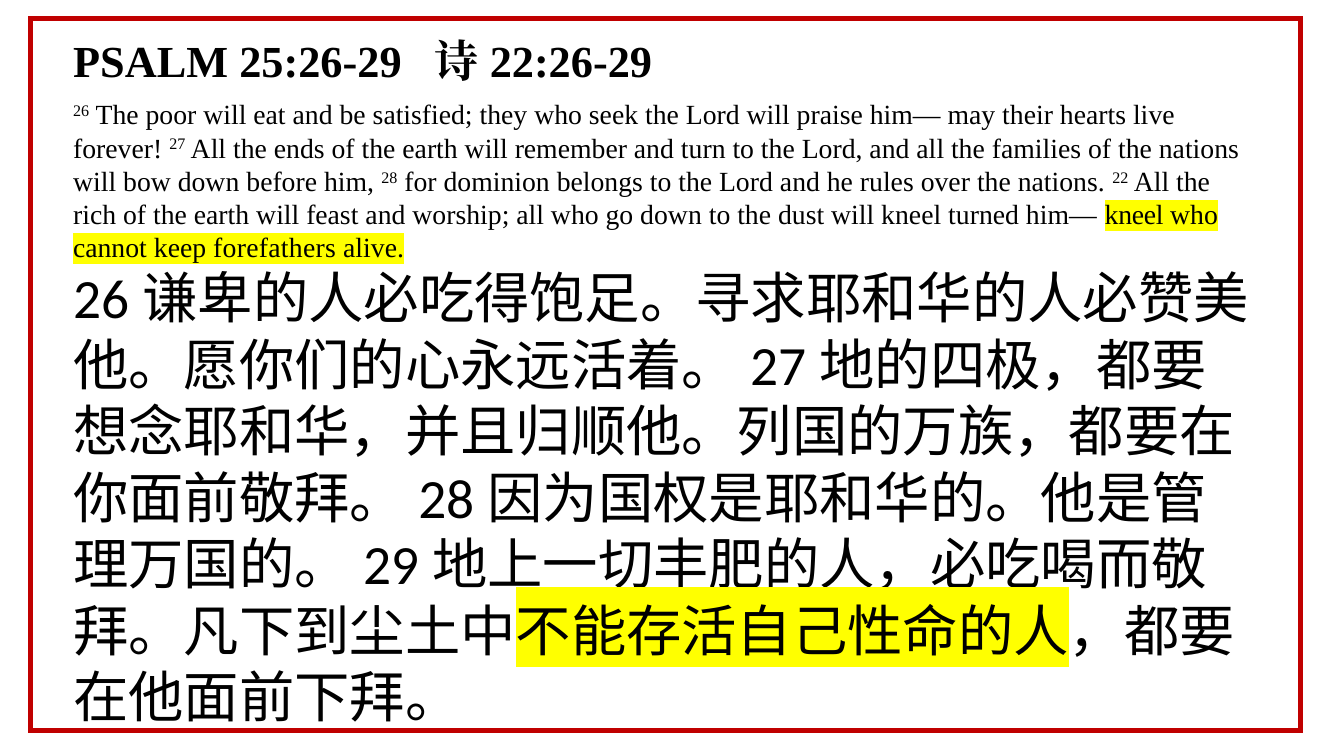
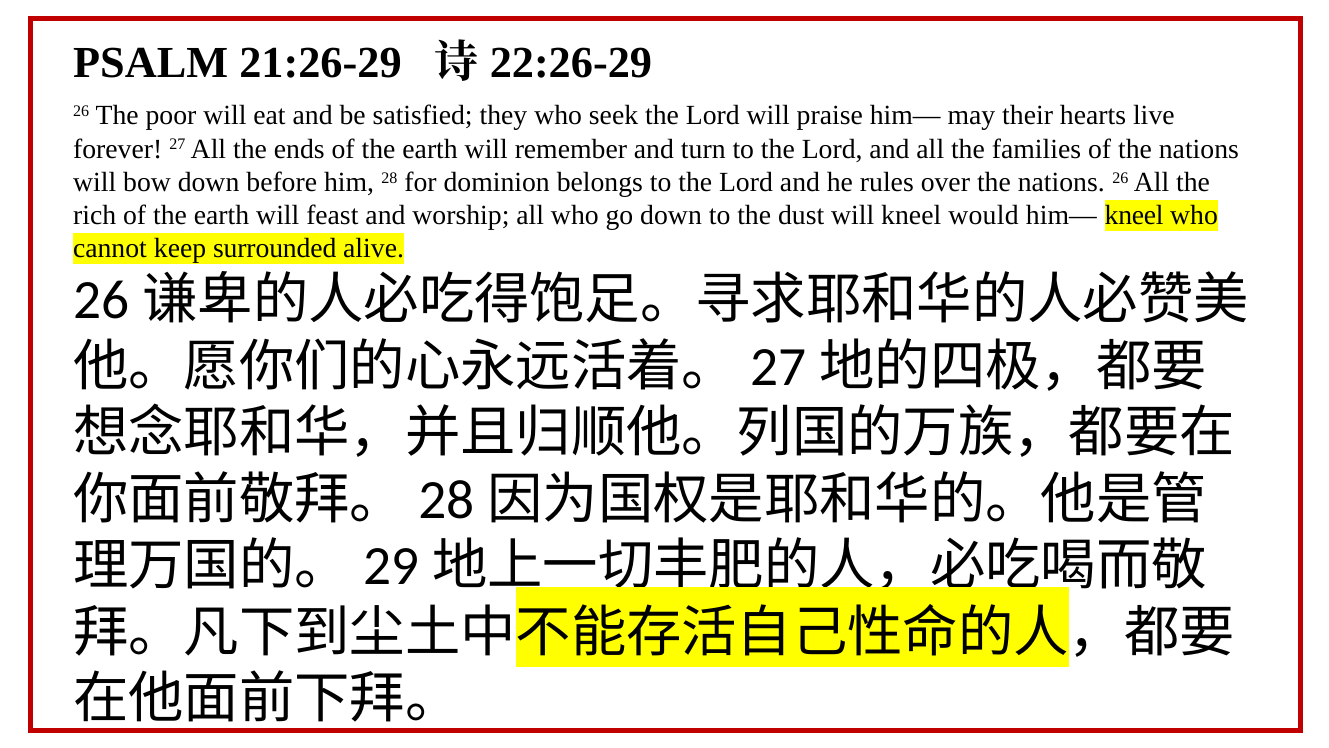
25:26-29: 25:26-29 -> 21:26-29 (320, 63)
nations 22: 22 -> 26 (1120, 178)
turned: turned -> would (983, 215)
forefathers: forefathers -> surrounded (275, 249)
